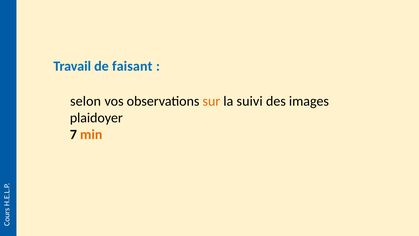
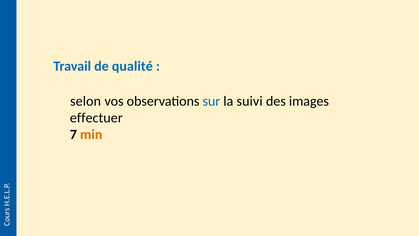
faisant: faisant -> qualité (132, 66)
sur colour: orange -> blue (211, 101)
plaidoyer: plaidoyer -> effectuer (96, 118)
